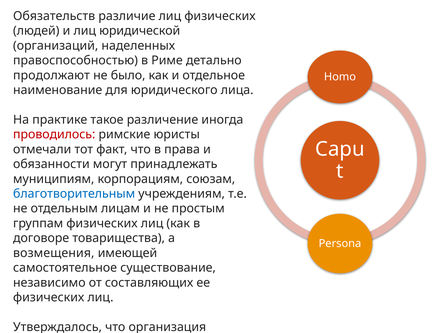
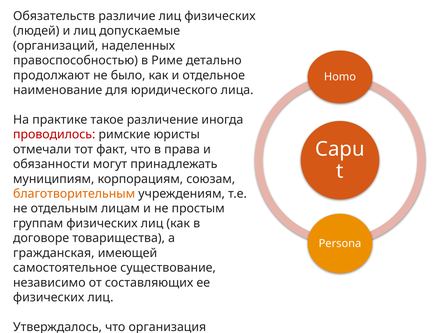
юридической: юридической -> допускаемые (140, 31)
благотворительным colour: blue -> orange (74, 194)
возмещения: возмещения -> гражданская (54, 253)
